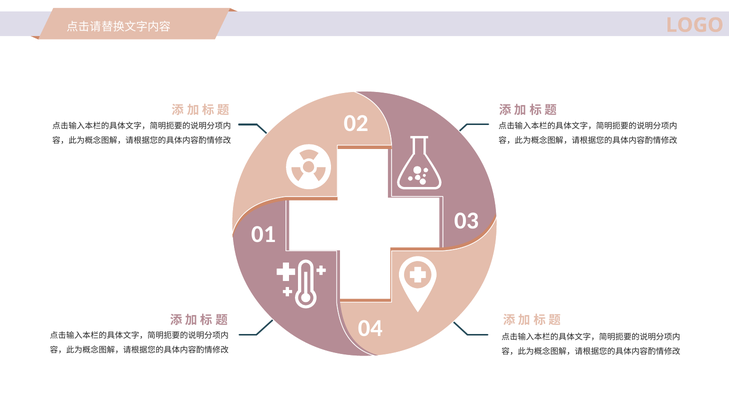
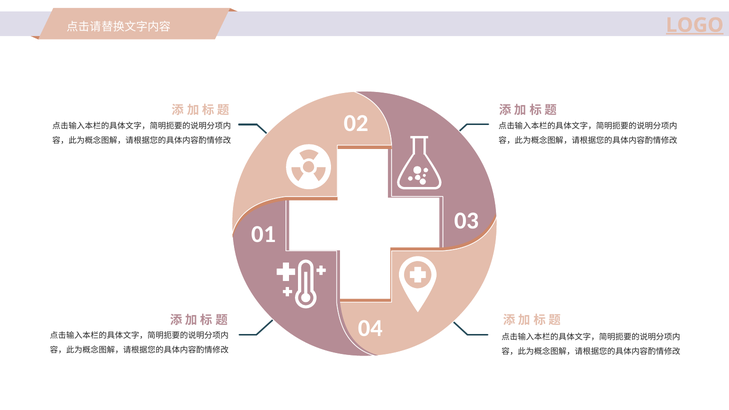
LOGO underline: none -> present (695, 25)
